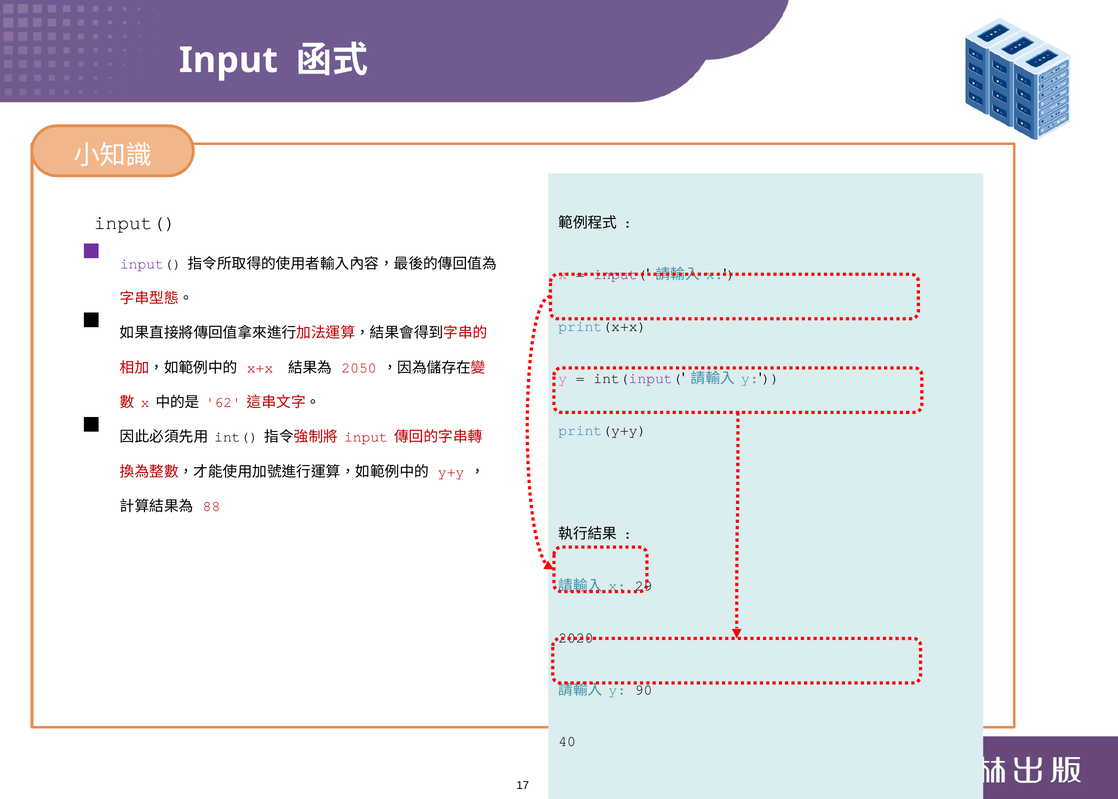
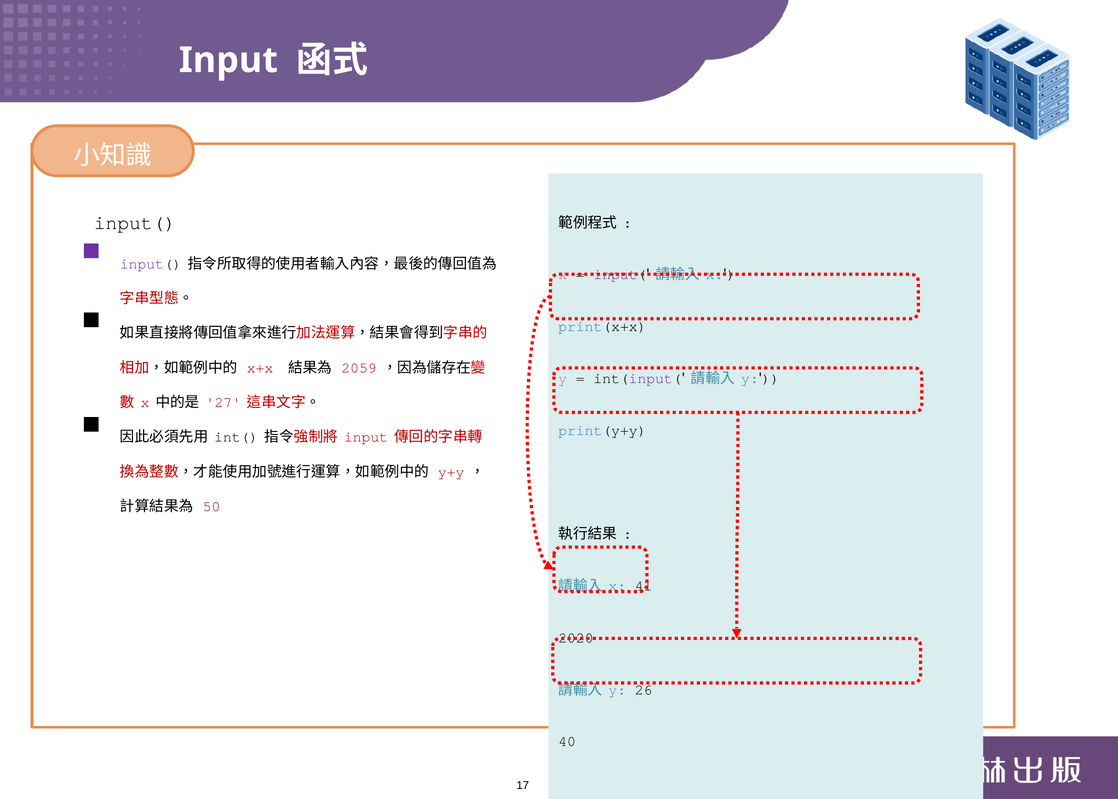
2050: 2050 -> 2059 (359, 368)
62: 62 -> 27 (223, 402)
88: 88 -> 50 (212, 506)
29: 29 -> 41 (644, 586)
90: 90 -> 26 (644, 689)
